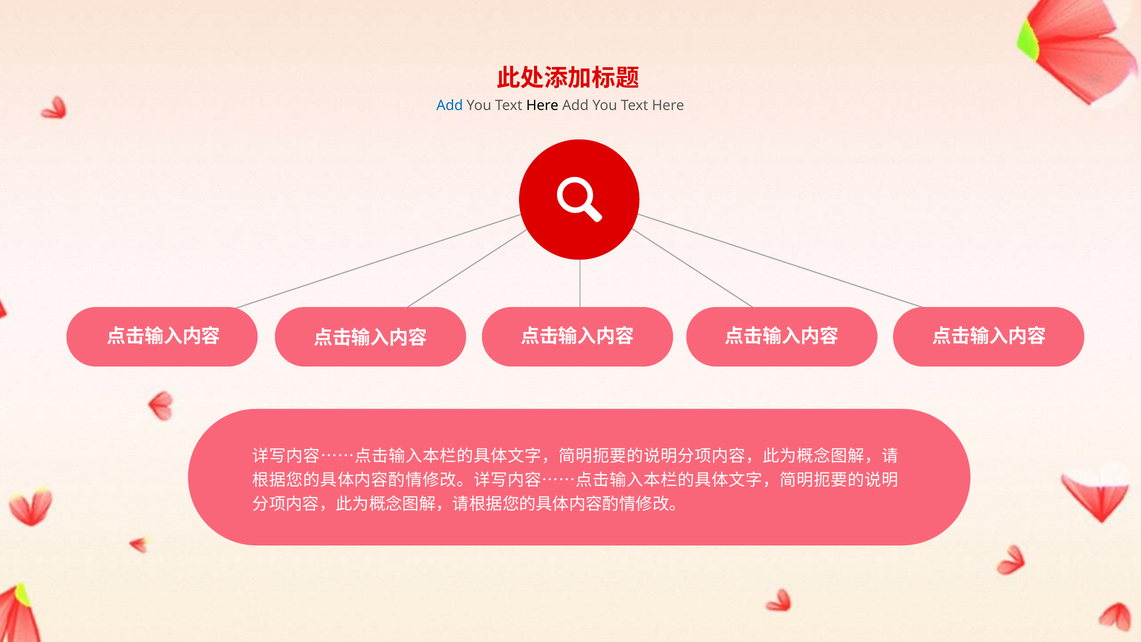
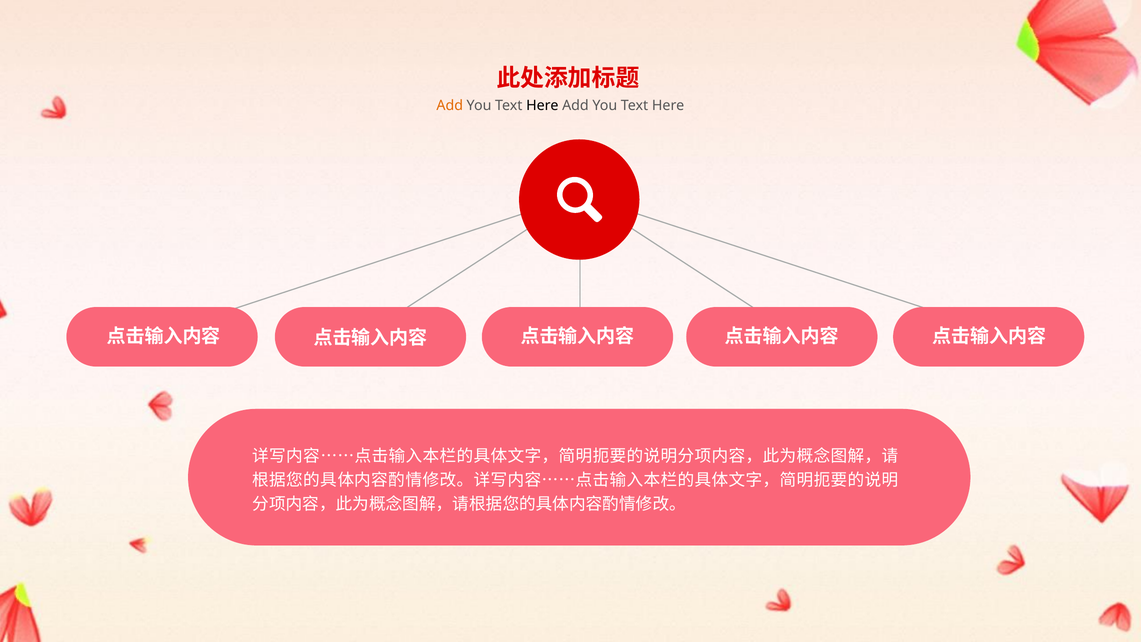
Add colour: blue -> orange (450, 105)
